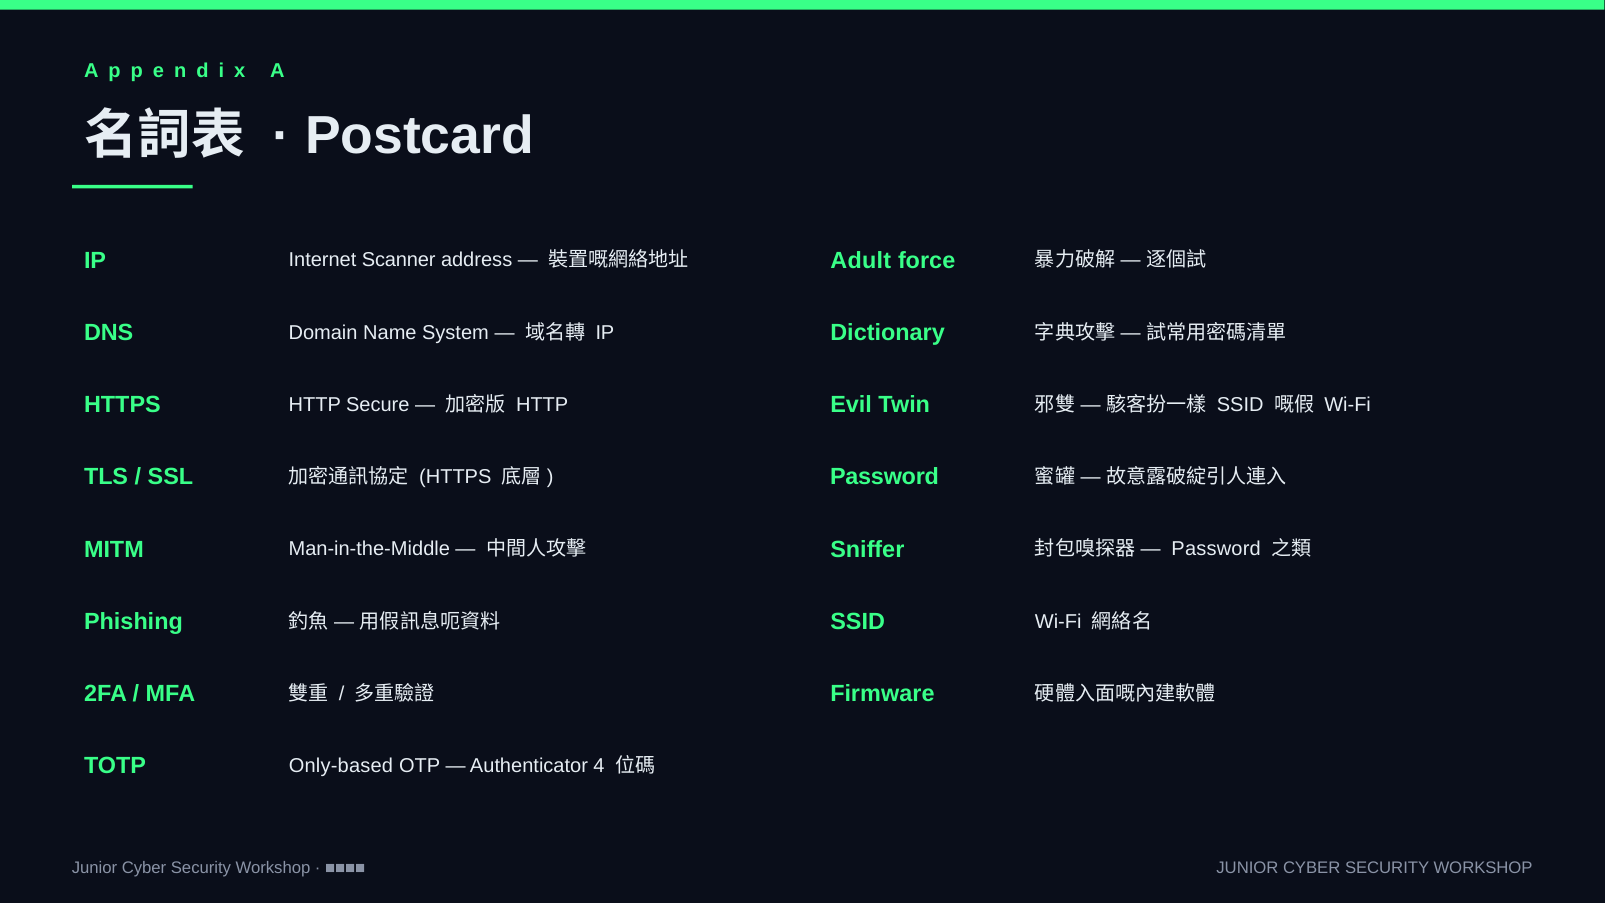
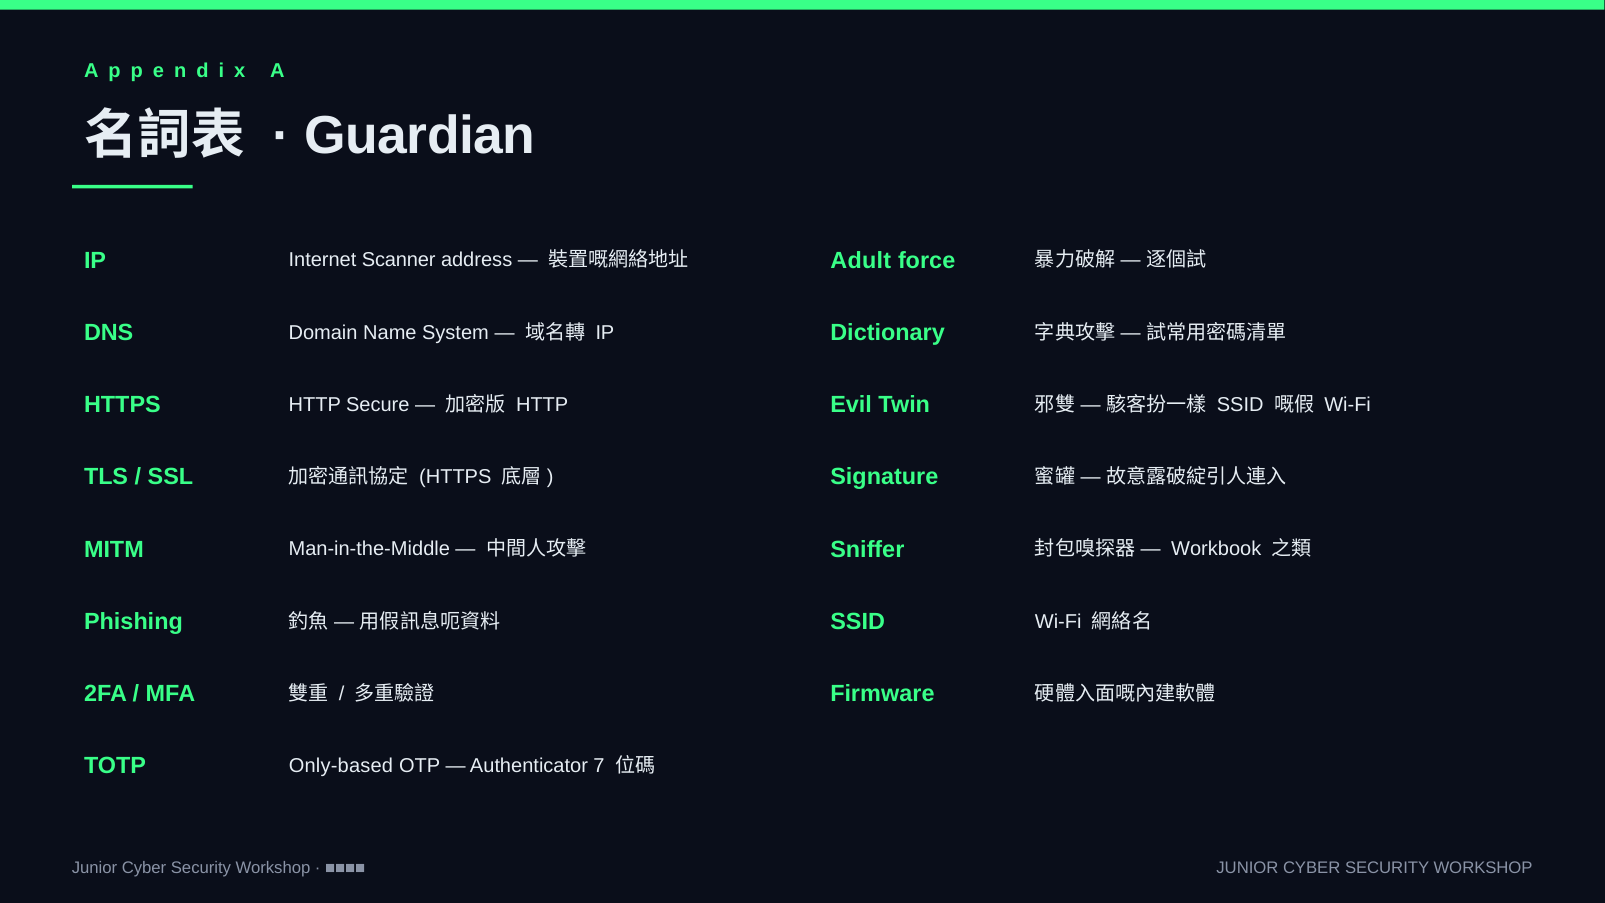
Postcard: Postcard -> Guardian (420, 136)
Password: Password -> Signature (884, 477)
Password: Password -> Workbook (1216, 549)
4: 4 -> 7 (599, 766)
